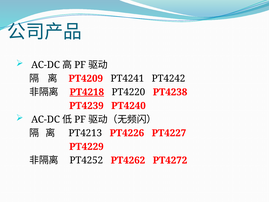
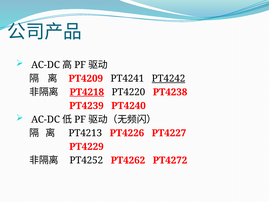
PT4242 underline: none -> present (168, 78)
